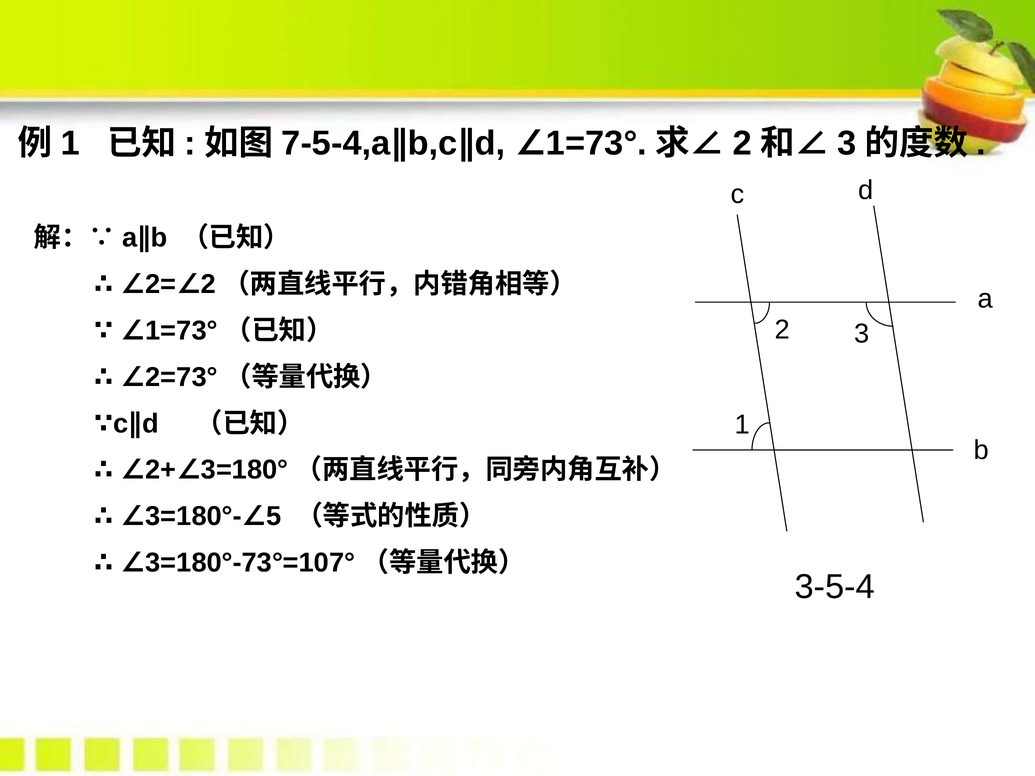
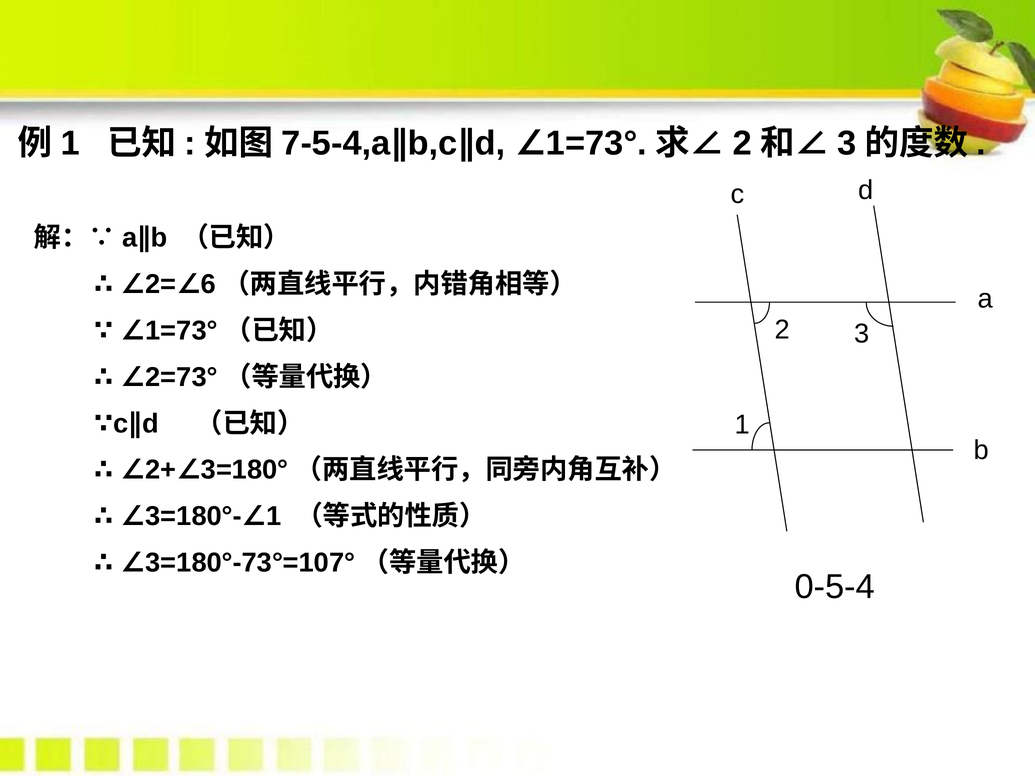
2: 2 -> 6 (209, 284)
5: 5 -> 1 (274, 517)
3-5-4: 3-5-4 -> 0-5-4 (835, 587)
